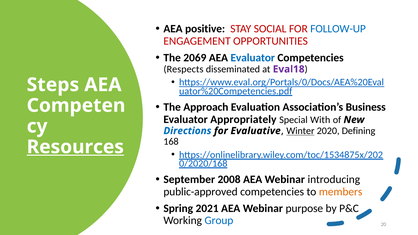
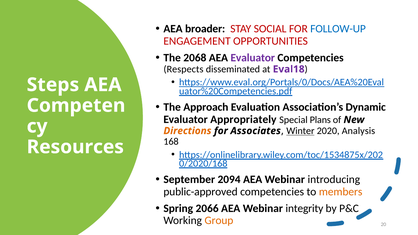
positive: positive -> broader (205, 29)
2069: 2069 -> 2068 (195, 58)
Evaluator colour: blue -> purple (253, 58)
Business: Business -> Dynamic (366, 107)
With: With -> Plans (320, 120)
Directions colour: blue -> orange (187, 131)
Evaluative: Evaluative -> Associates (256, 131)
Defining: Defining -> Analysis (358, 131)
Resources underline: present -> none (75, 147)
2008: 2008 -> 2094 (229, 180)
2021: 2021 -> 2066 (207, 208)
purpose: purpose -> integrity (304, 208)
Group colour: blue -> orange (219, 221)
